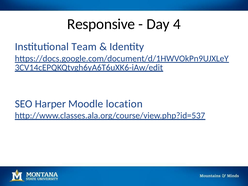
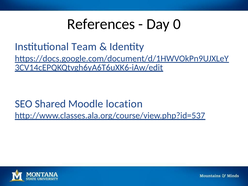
Responsive: Responsive -> References (101, 24)
4: 4 -> 0 (177, 24)
Harper: Harper -> Shared (50, 104)
